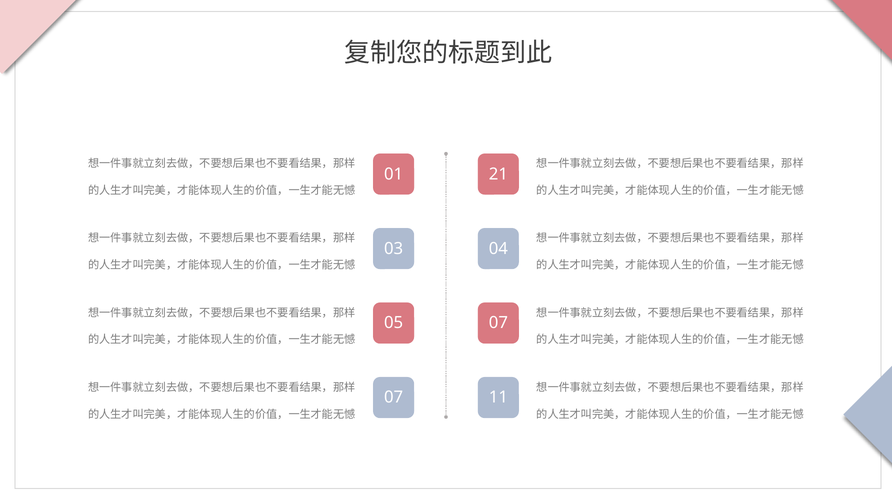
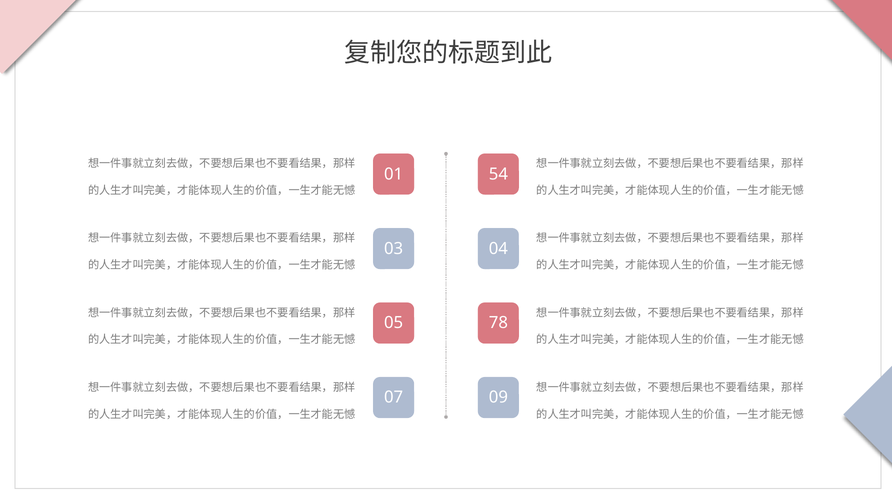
21: 21 -> 54 (498, 174)
05 07: 07 -> 78 (498, 323)
11: 11 -> 09 (498, 397)
